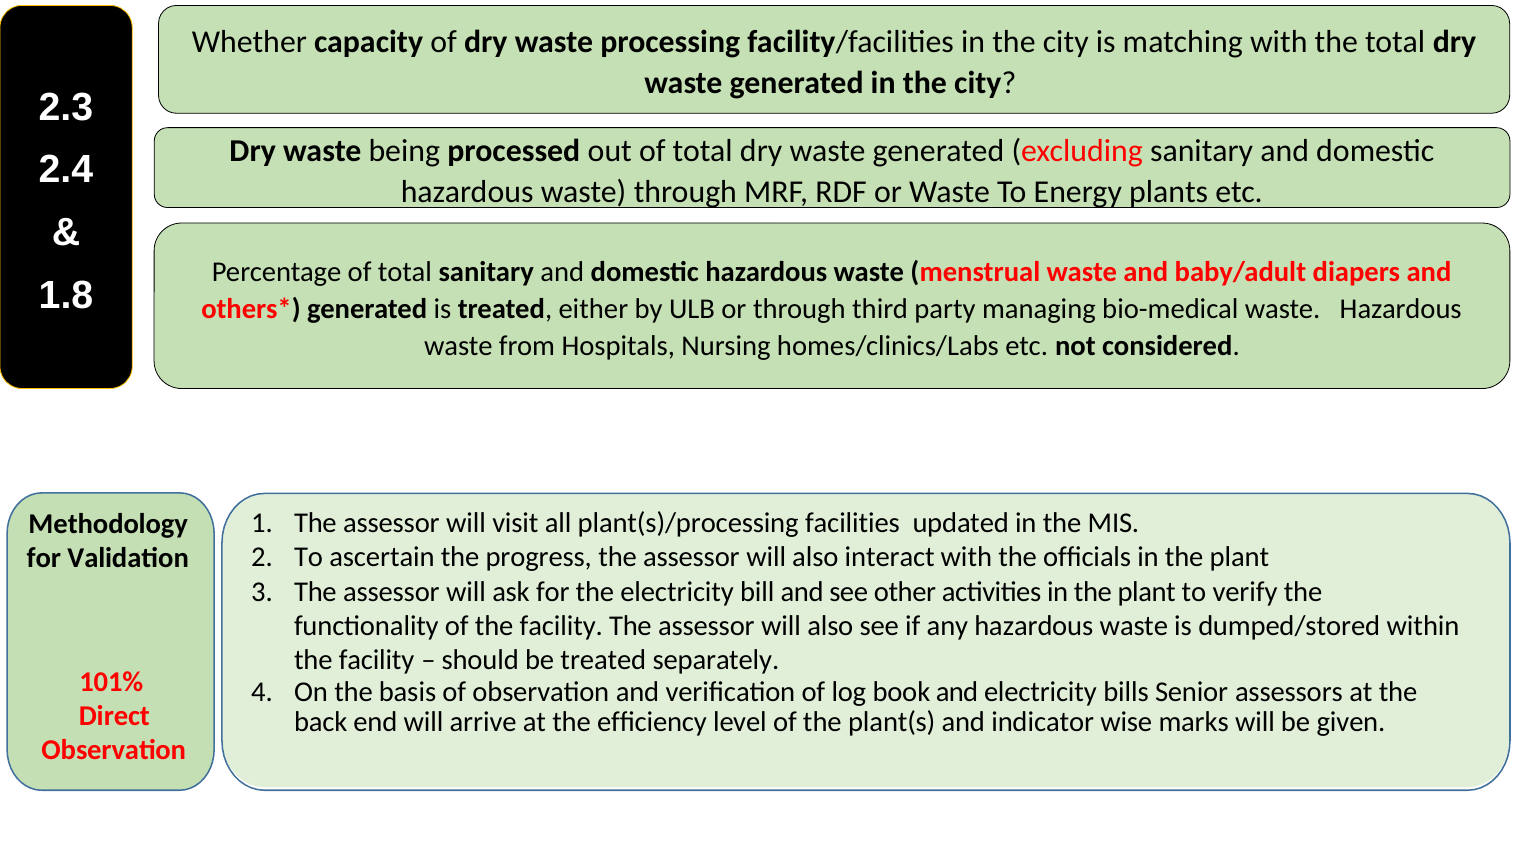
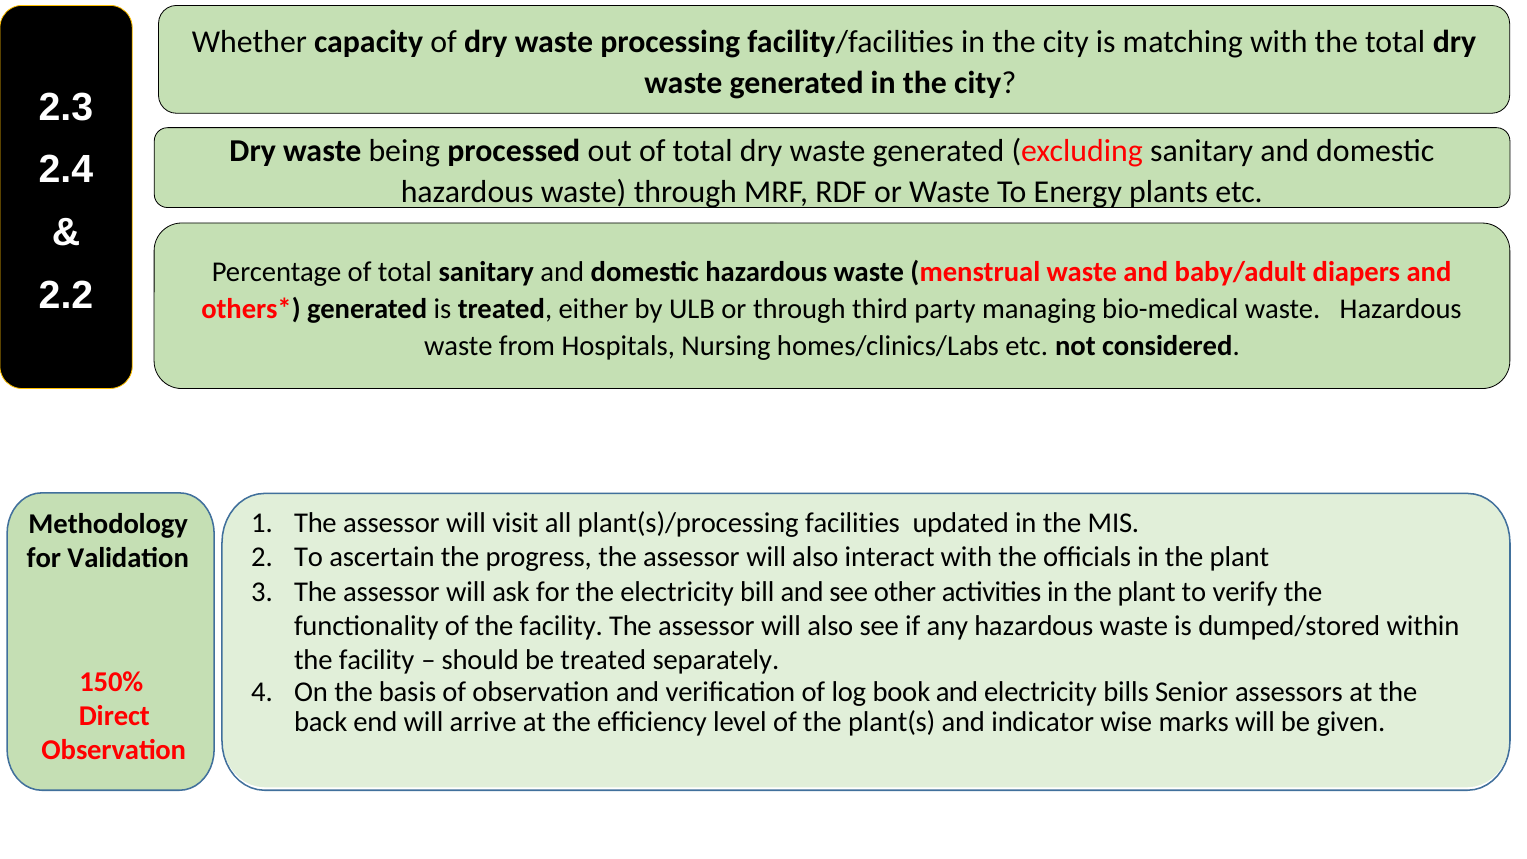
1.8: 1.8 -> 2.2 (66, 295)
101%: 101% -> 150% (111, 682)
